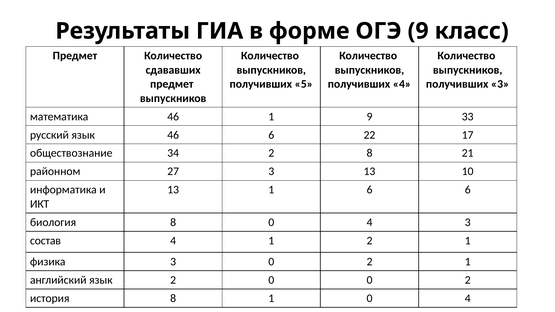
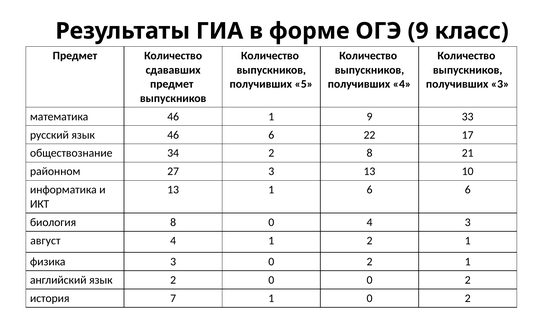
состав: состав -> август (45, 241)
история 8: 8 -> 7 (173, 298)
1 0 4: 4 -> 2 (468, 298)
